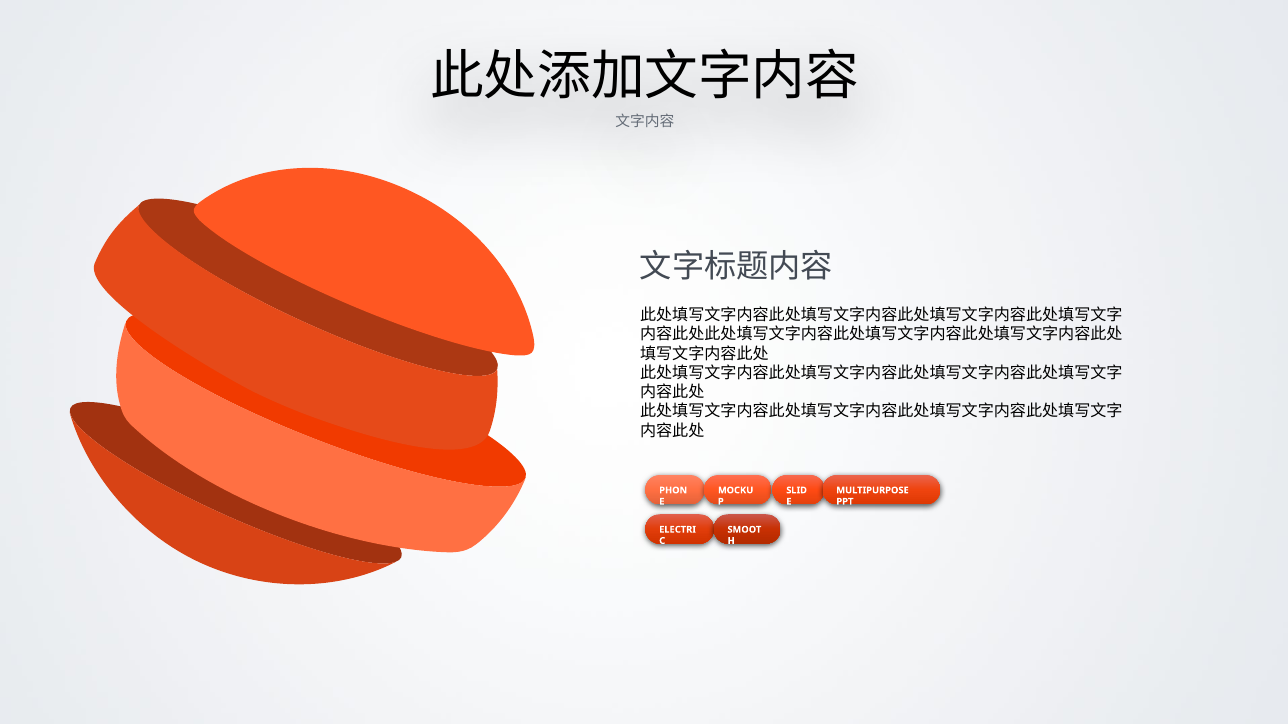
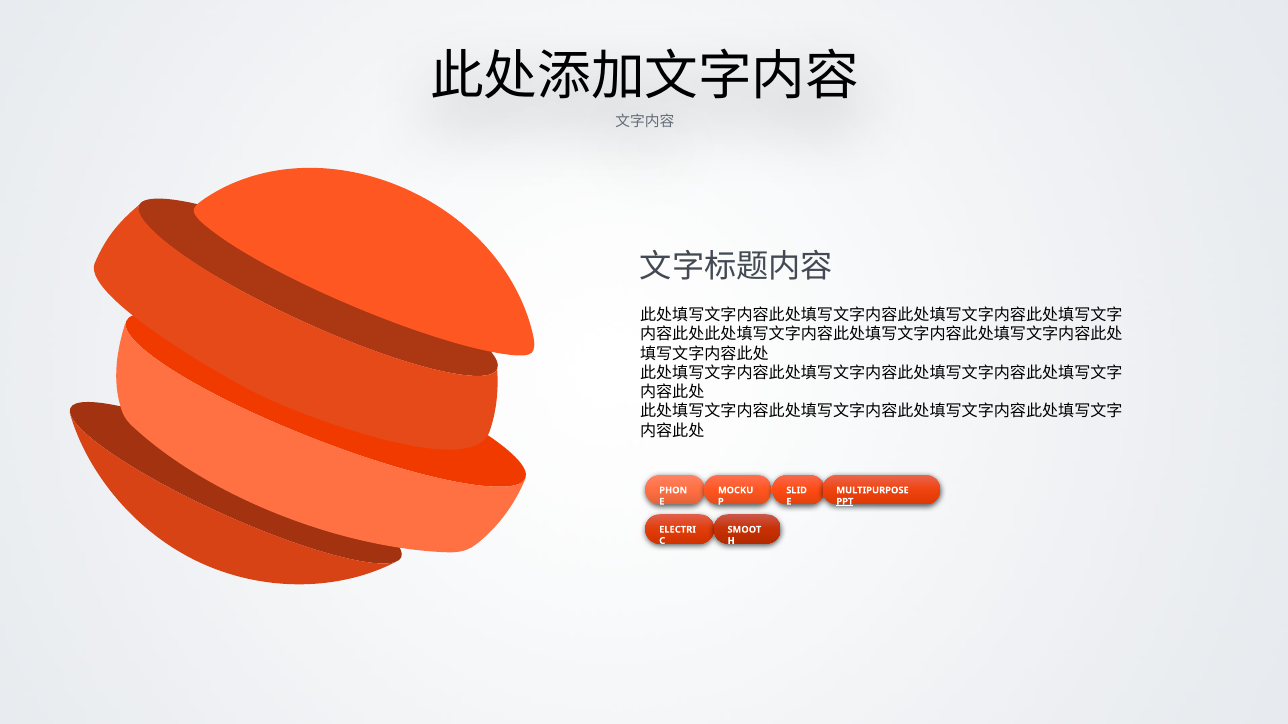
PPT underline: none -> present (845, 502)
